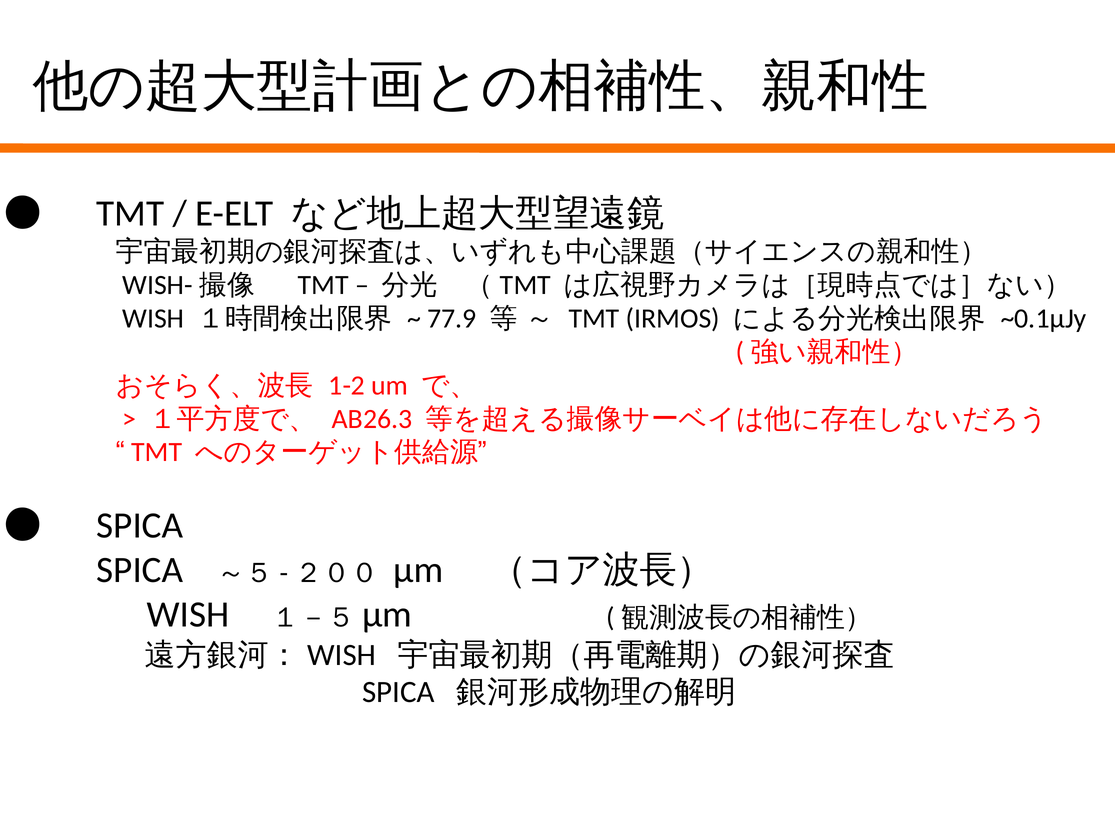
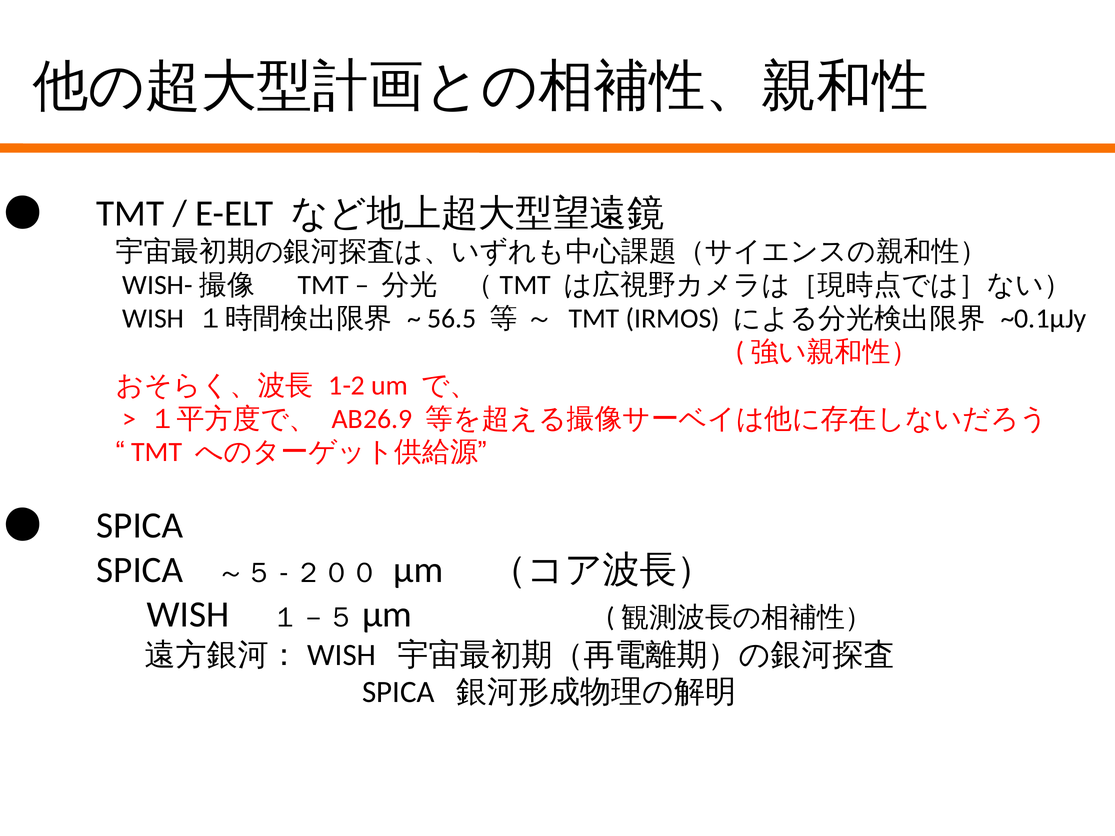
77.9: 77.9 -> 56.5 (452, 319)
AB26.3: AB26.3 -> AB26.9 (372, 419)
